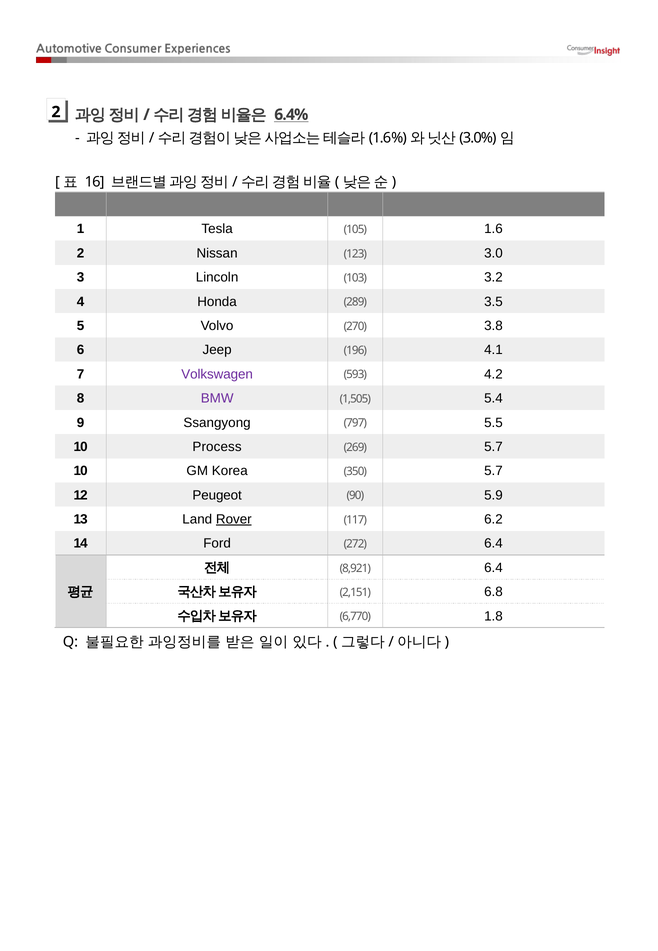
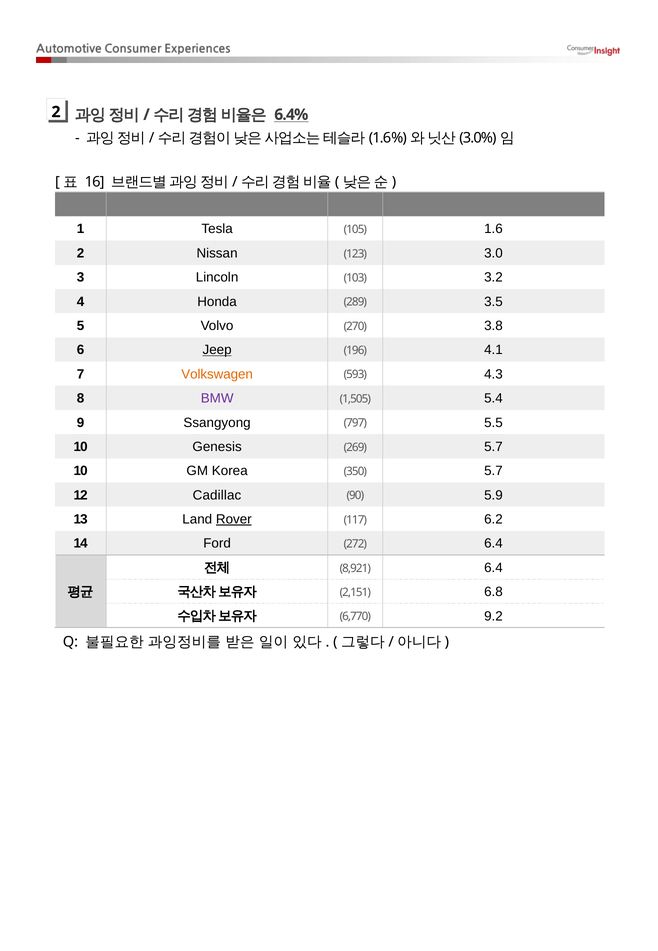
Jeep underline: none -> present (217, 350)
Volkswagen colour: purple -> orange (217, 374)
4.2: 4.2 -> 4.3 (493, 374)
Process: Process -> Genesis (217, 447)
Peugeot: Peugeot -> Cadillac (217, 495)
1.8: 1.8 -> 9.2 (493, 616)
